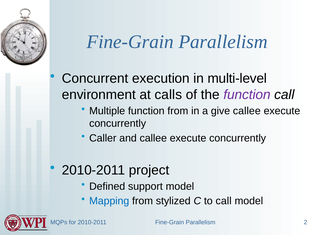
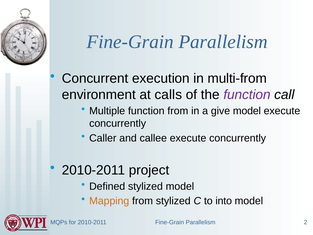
multi-level: multi-level -> multi-from (237, 78)
give callee: callee -> model (247, 111)
Defined support: support -> stylized (145, 186)
Mapping colour: blue -> orange (109, 201)
to call: call -> into (224, 201)
